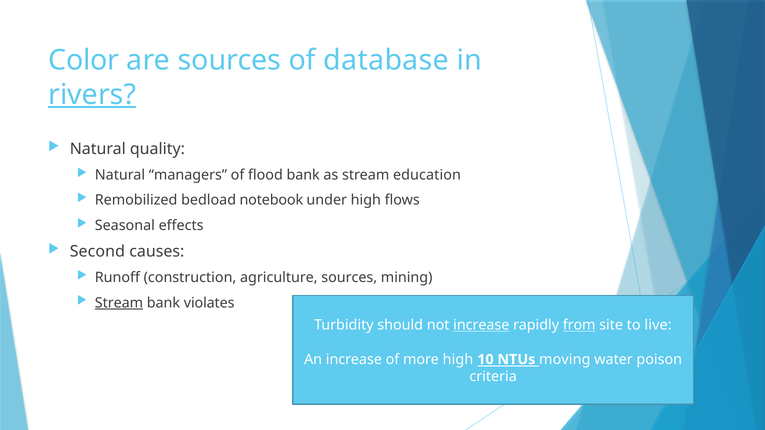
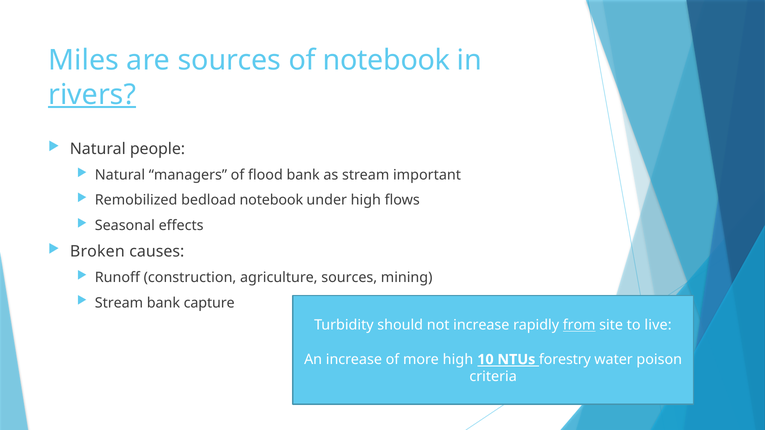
Color: Color -> Miles (84, 60)
of database: database -> notebook (386, 60)
quality: quality -> people (157, 149)
education: education -> important (427, 175)
Second: Second -> Broken (97, 252)
Stream underline: present -> none (119, 303)
violates: violates -> capture (209, 303)
increase underline: present -> none (481, 325)
moving: moving -> forestry (565, 360)
